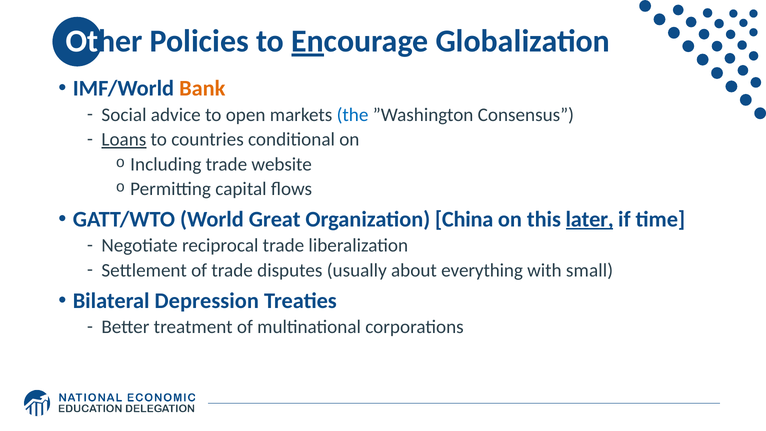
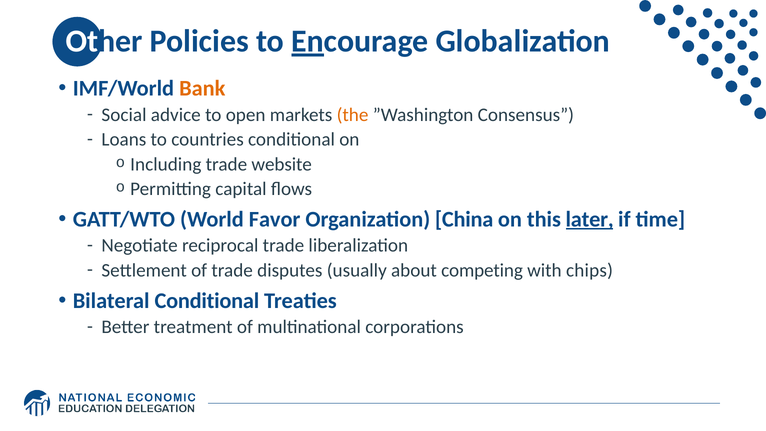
the colour: blue -> orange (353, 115)
Loans underline: present -> none (124, 139)
Great: Great -> Favor (275, 219)
everything: everything -> competing (482, 270)
small: small -> chips (590, 270)
Bilateral Depression: Depression -> Conditional (207, 301)
